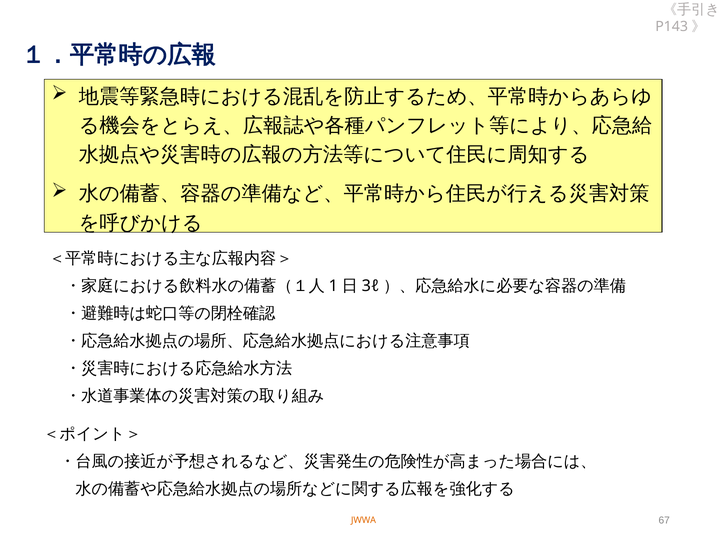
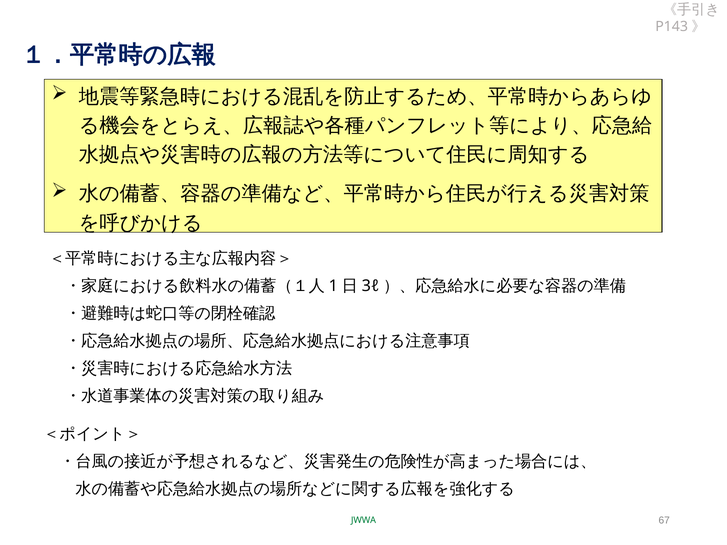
JWWA colour: orange -> green (364, 520)
